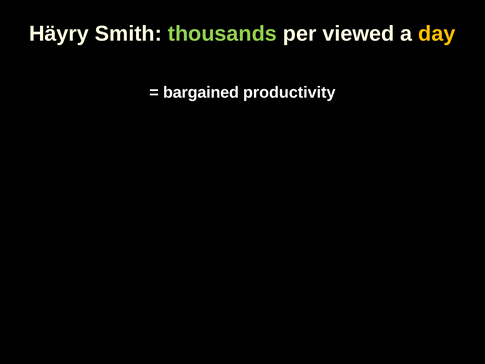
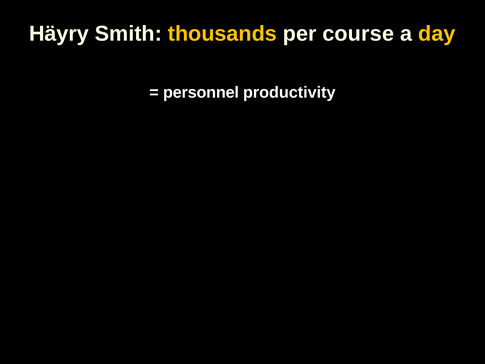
thousands colour: light green -> yellow (222, 34)
viewed: viewed -> course (358, 34)
bargained: bargained -> personnel (201, 93)
